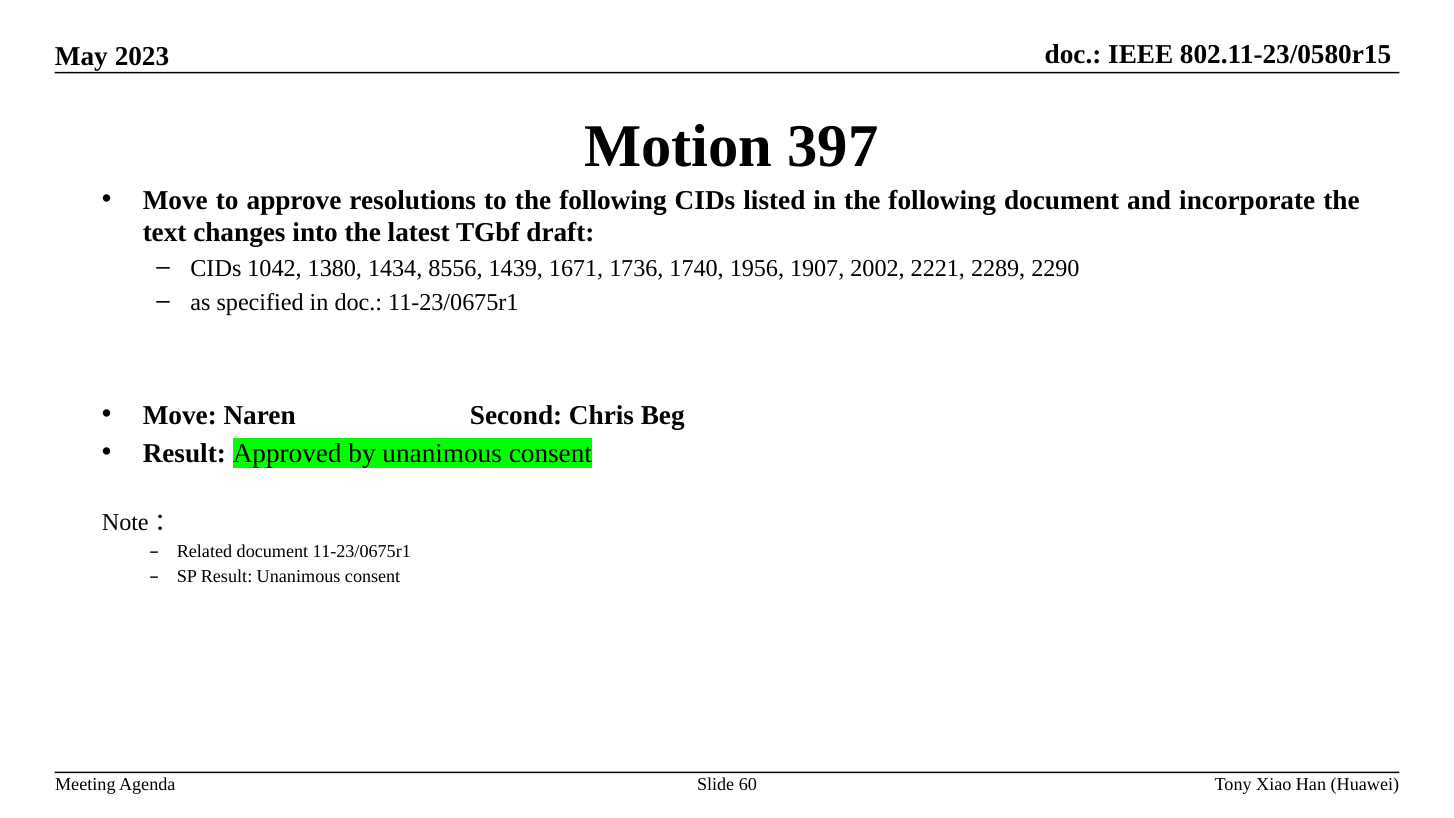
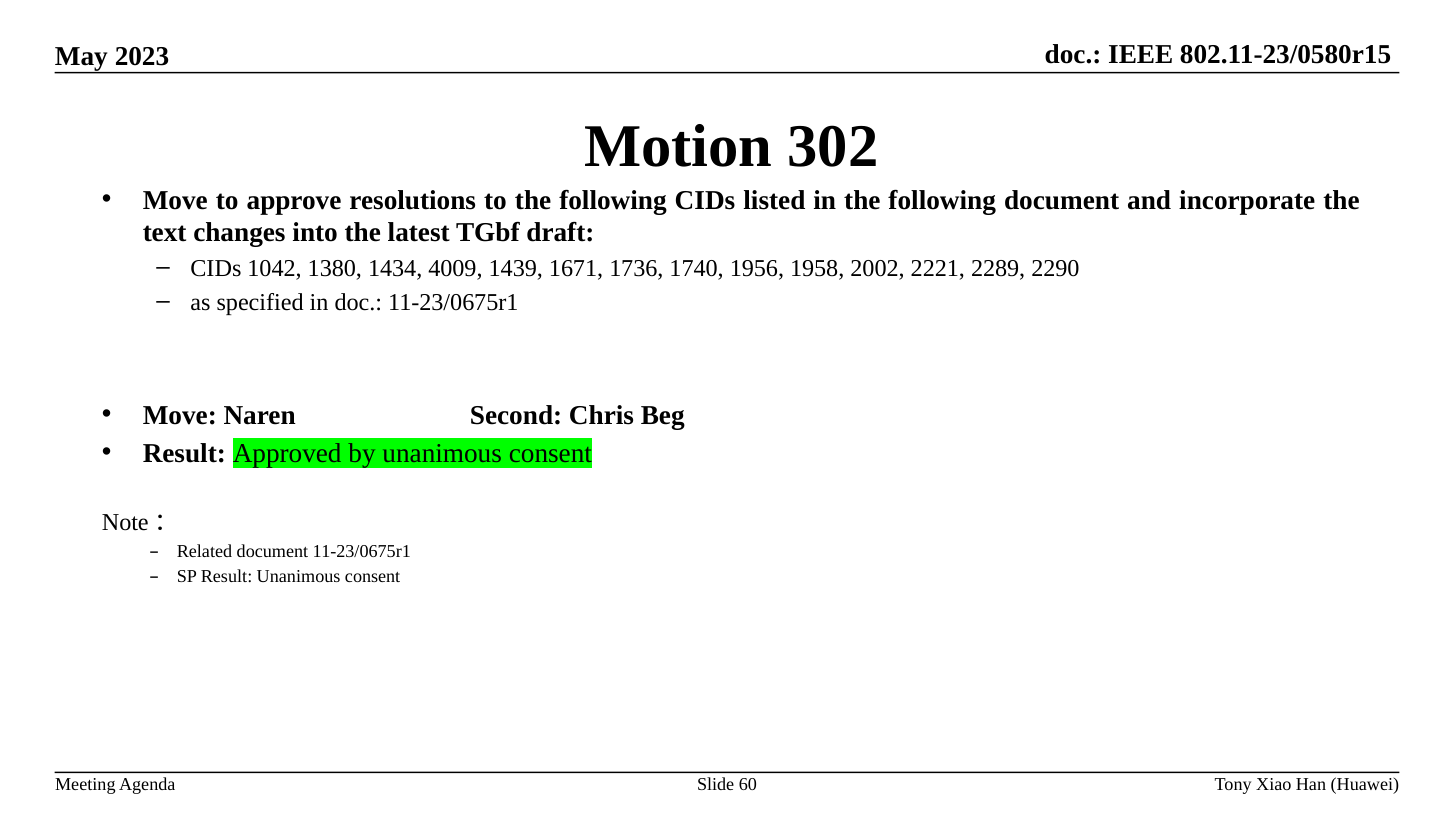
397: 397 -> 302 (833, 146)
8556: 8556 -> 4009 (455, 268)
1907: 1907 -> 1958 (817, 268)
